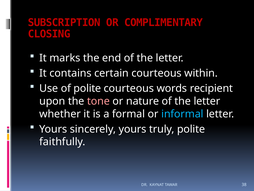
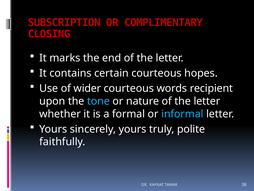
within: within -> hopes (201, 73)
of polite: polite -> wider (87, 88)
tone colour: pink -> light blue (98, 101)
